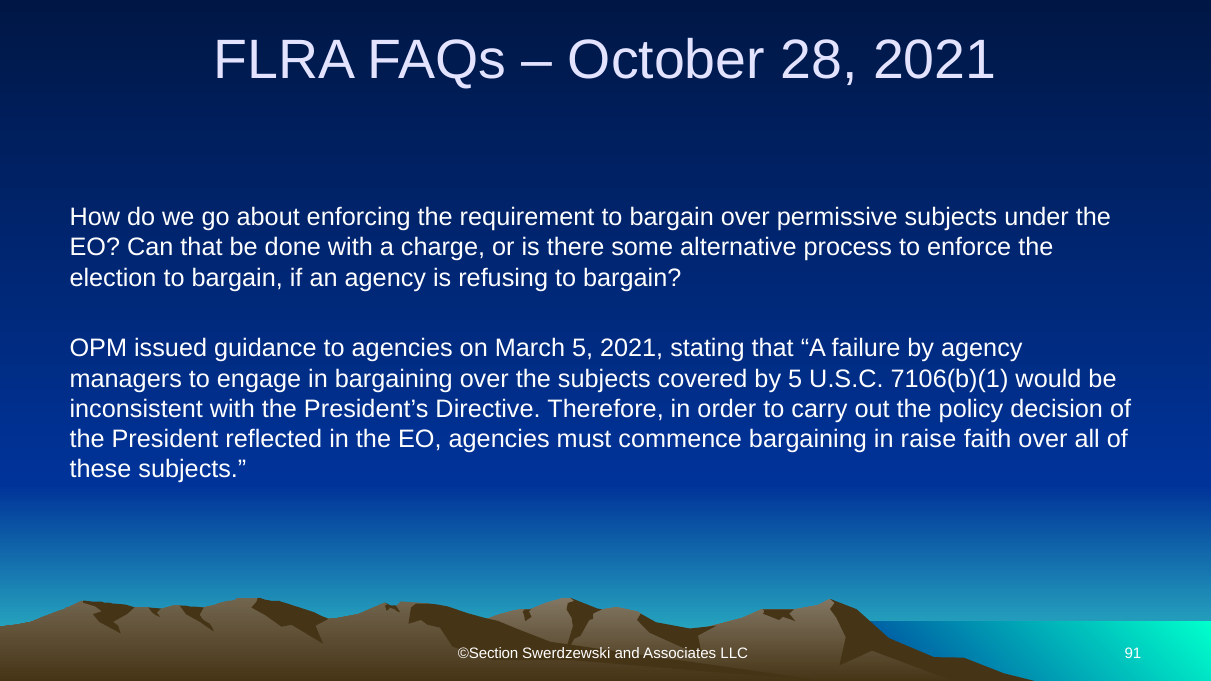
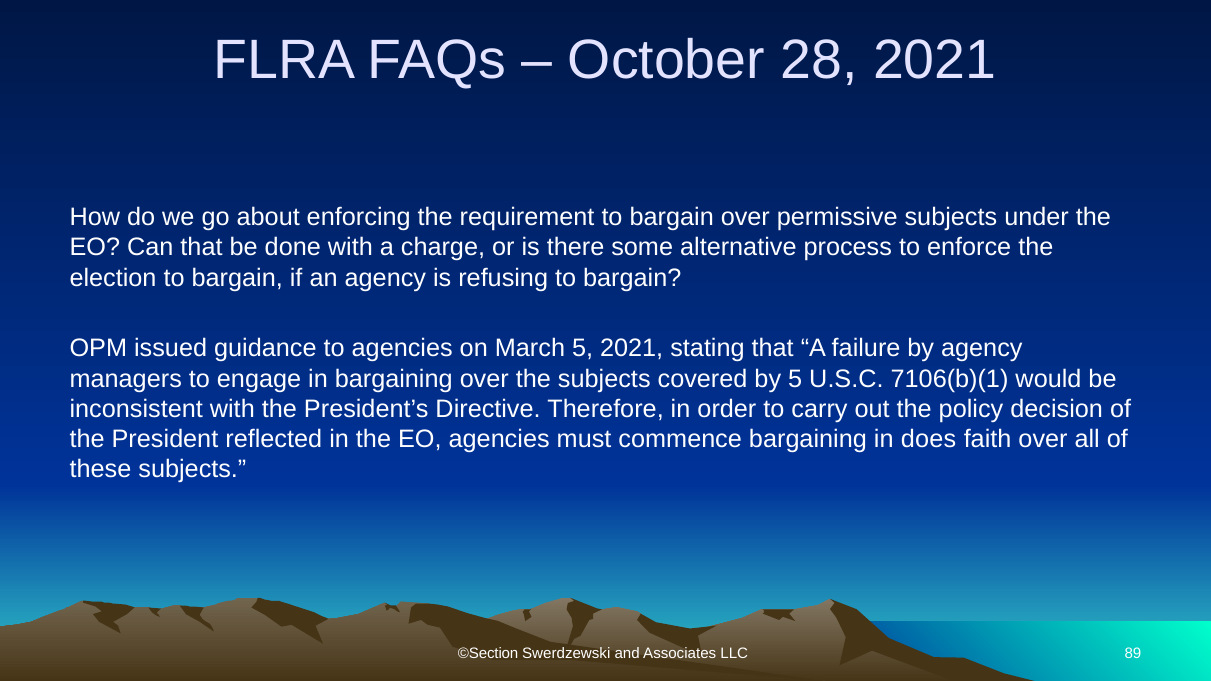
raise: raise -> does (929, 439)
91: 91 -> 89 (1133, 653)
